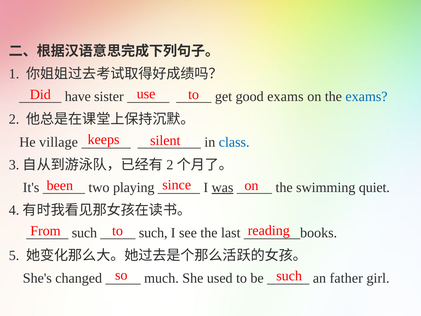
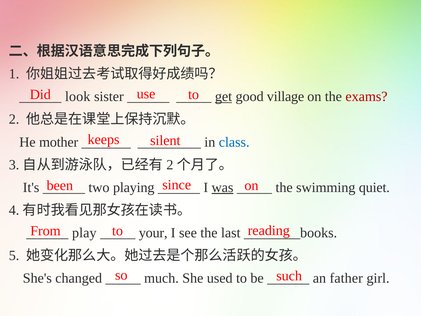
have: have -> look (78, 97)
get underline: none -> present (223, 97)
good exams: exams -> village (286, 97)
exams colour: blue -> red (367, 97)
village: village -> mother (59, 142)
such: such -> play (84, 233)
such: such -> your (153, 233)
